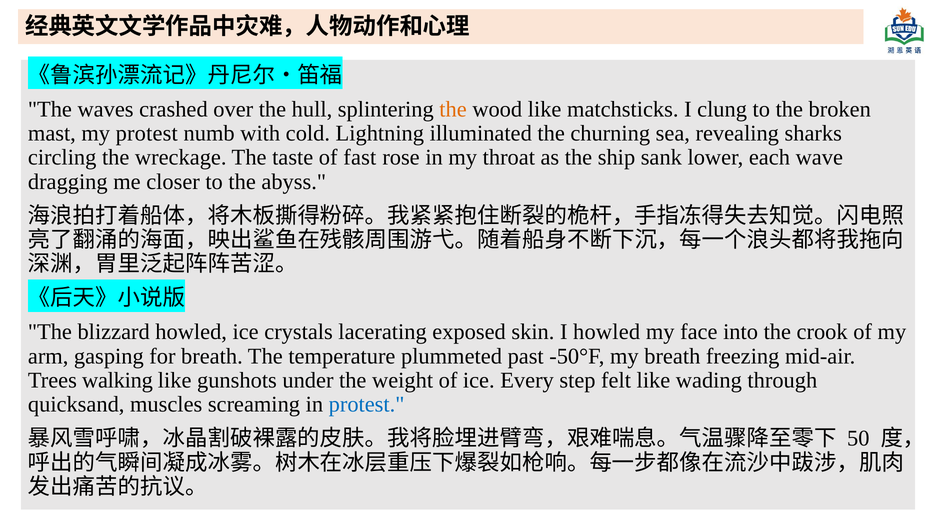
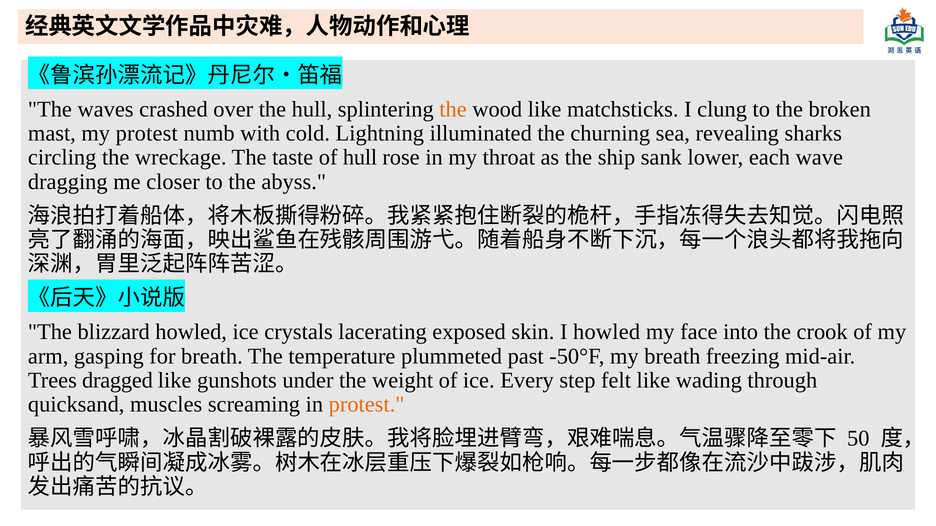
of fast: fast -> hull (360, 158)
walking: walking -> dragged (117, 381)
protest colour: blue -> orange (367, 405)
